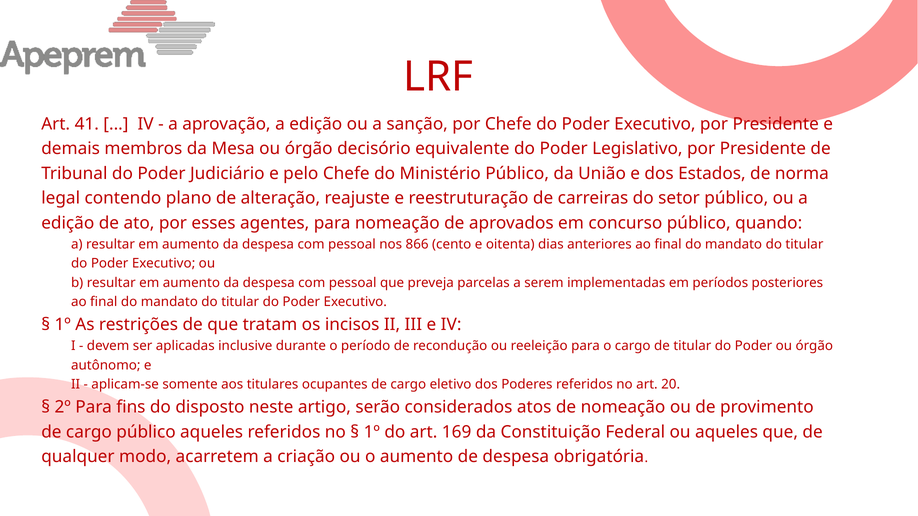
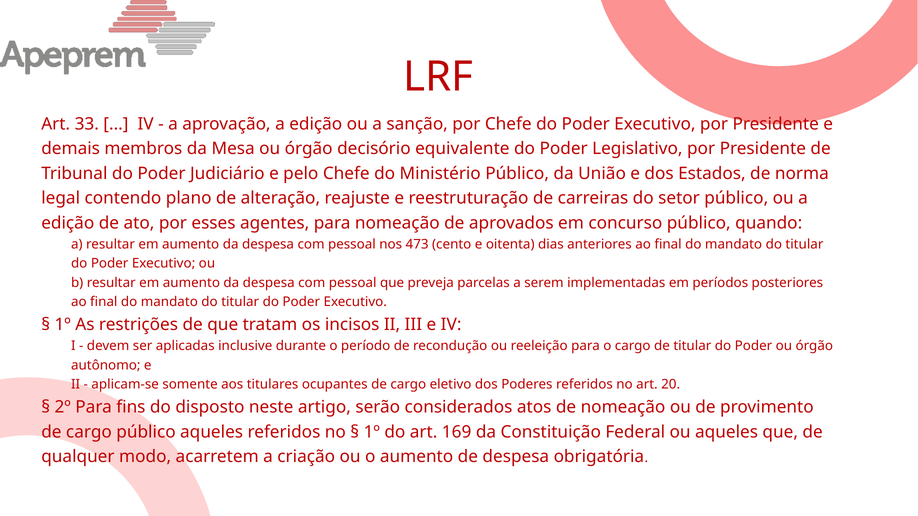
41: 41 -> 33 (87, 124)
866: 866 -> 473 (417, 244)
